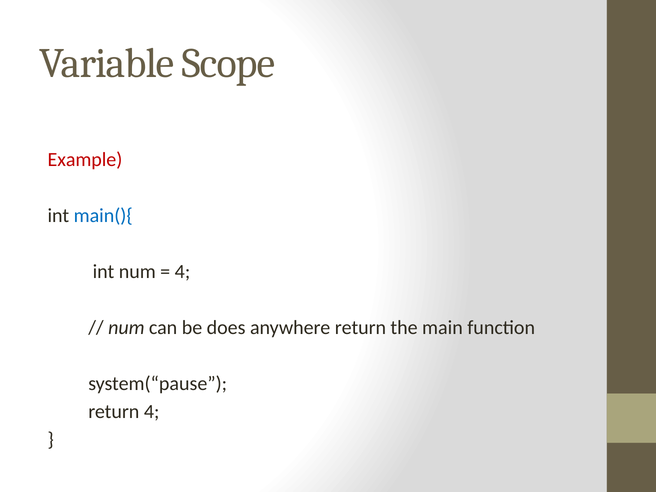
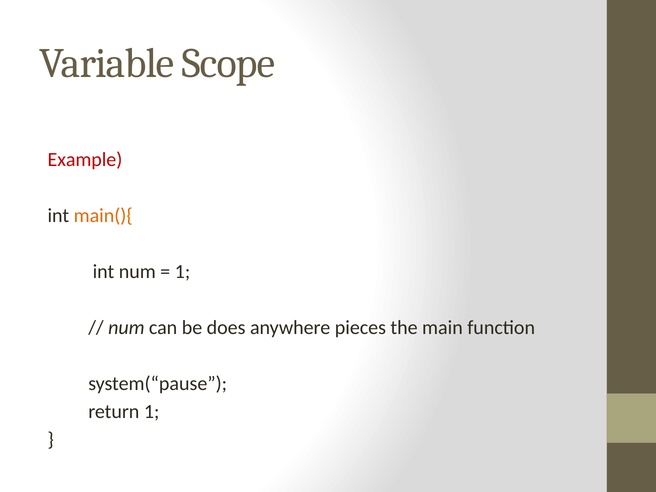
main(){ colour: blue -> orange (103, 216)
4: 4 -> 1 (183, 272)
anywhere return: return -> pieces (360, 328)
return 4: 4 -> 1 (152, 412)
